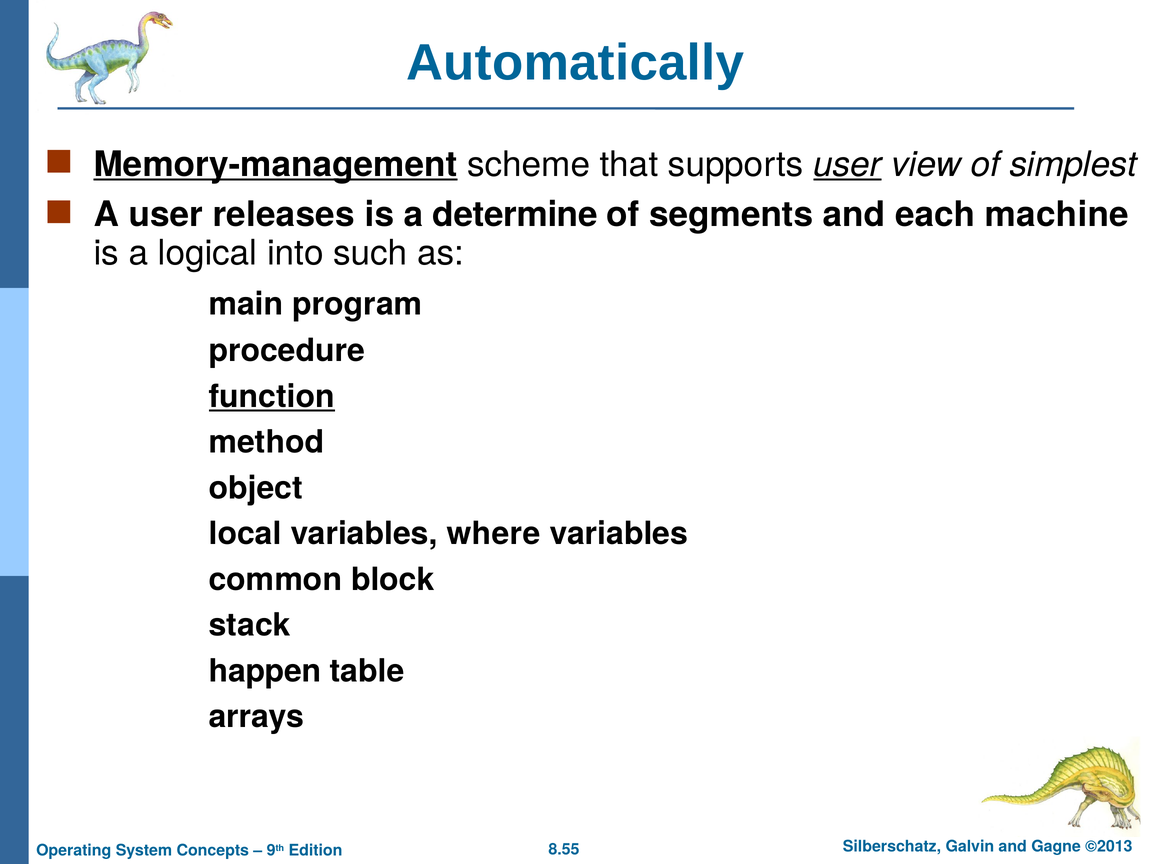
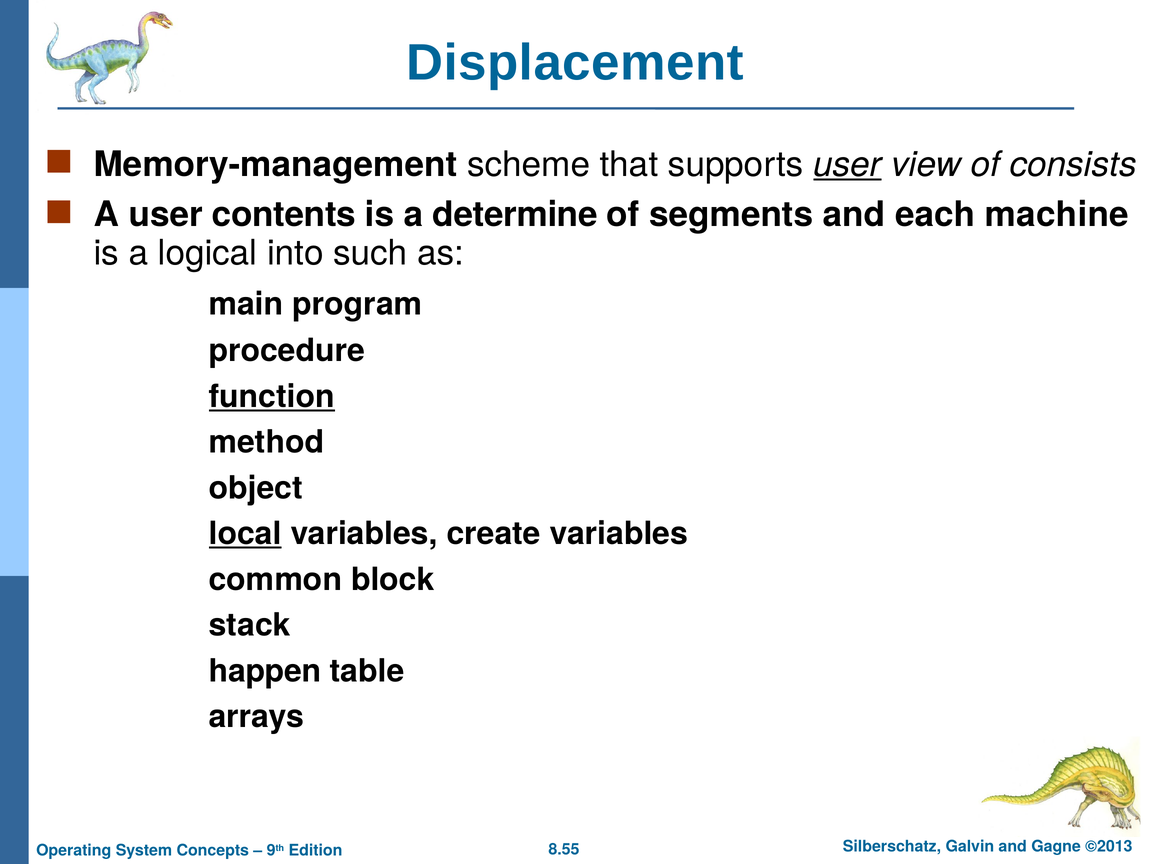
Automatically: Automatically -> Displacement (575, 63)
Memory-management underline: present -> none (275, 164)
simplest: simplest -> consists (1073, 164)
releases: releases -> contents (284, 215)
local underline: none -> present (245, 533)
where: where -> create (494, 533)
